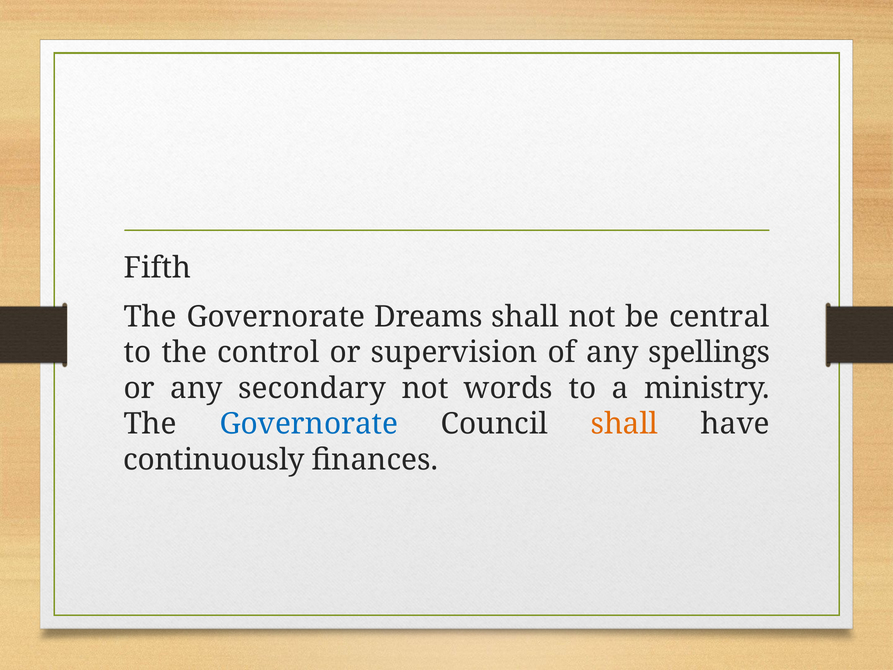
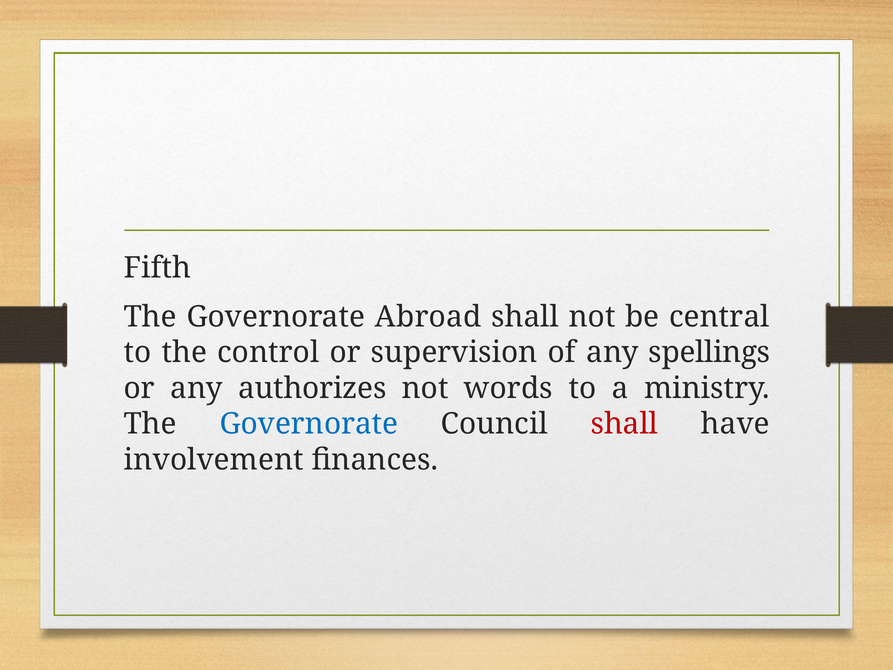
Dreams: Dreams -> Abroad (428, 317)
secondary: secondary -> authorizes (312, 388)
shall colour: orange -> red (624, 424)
continuously: continuously -> involvement (214, 460)
